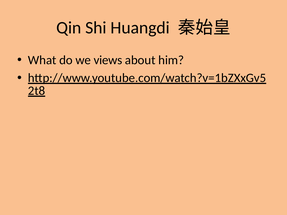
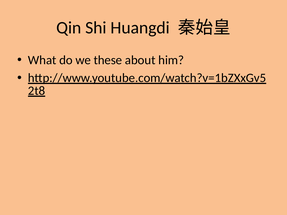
views: views -> these (108, 60)
